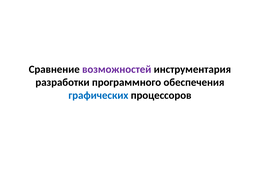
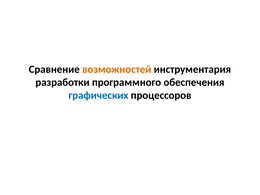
возможностей colour: purple -> orange (117, 69)
